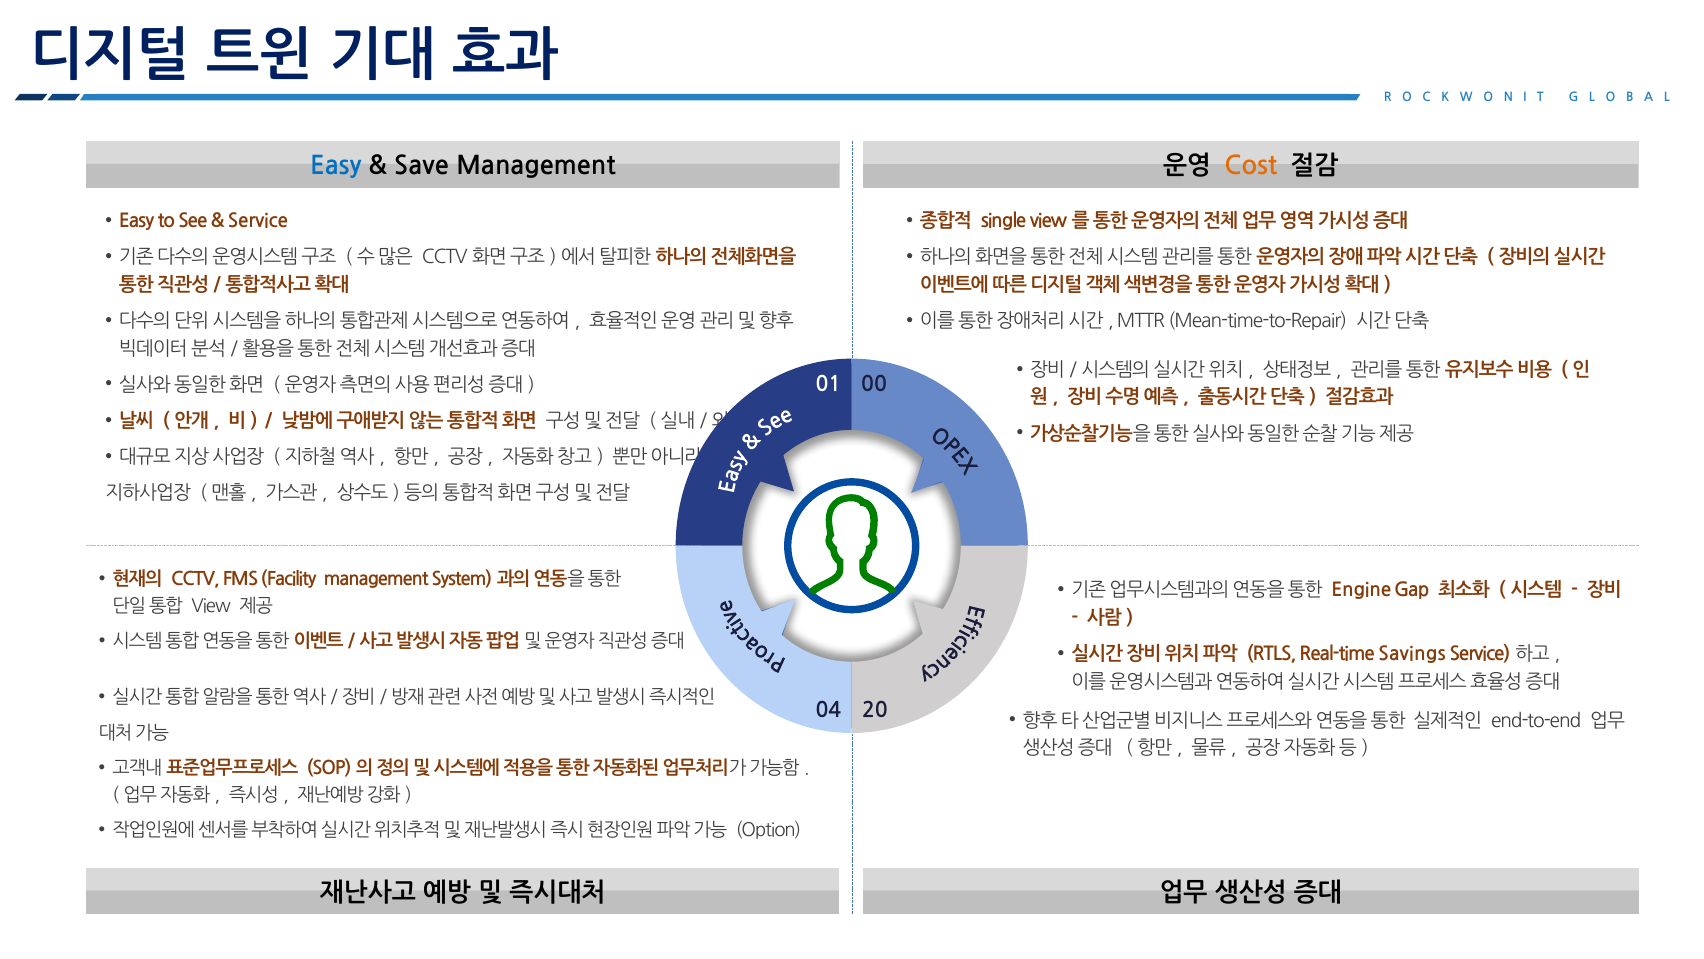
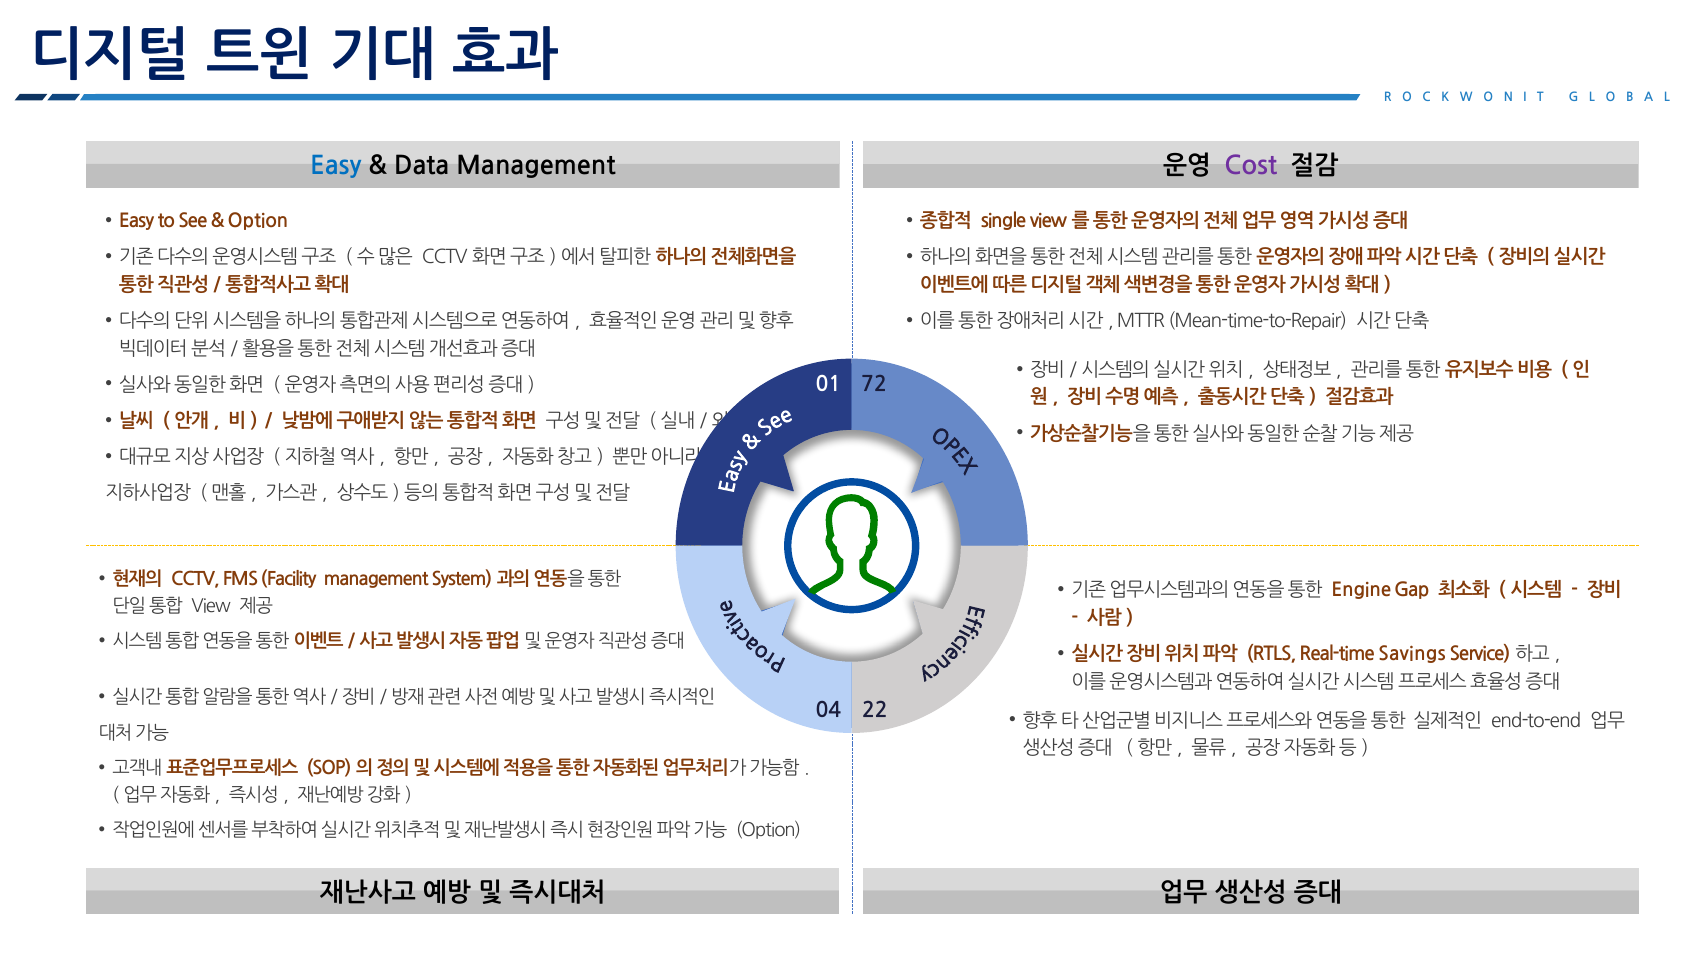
Save: Save -> Data (422, 166)
Cost colour: orange -> purple (1251, 166)
Service: Service -> Option (258, 221)
00: 00 -> 72 (874, 385)
20: 20 -> 22 (875, 710)
